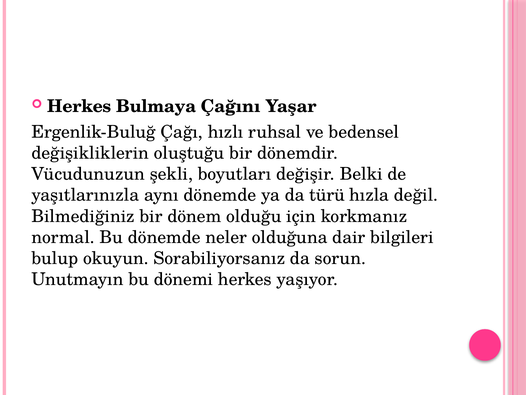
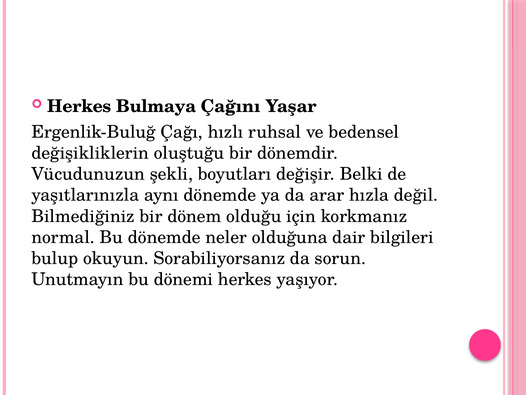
türü: türü -> arar (327, 195)
